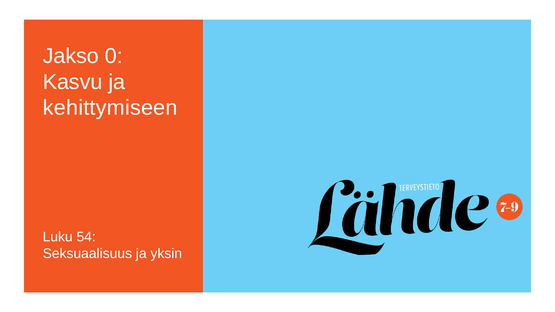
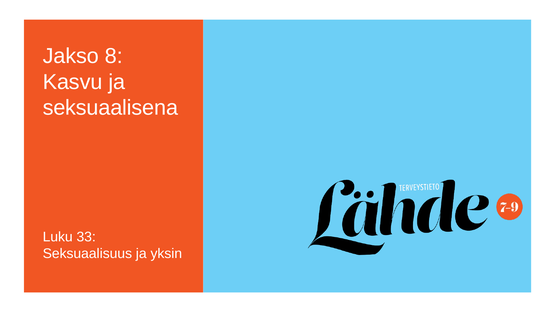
0: 0 -> 8 (114, 56)
kehittymiseen: kehittymiseen -> seksuaalisena (110, 108)
54: 54 -> 33 (86, 237)
